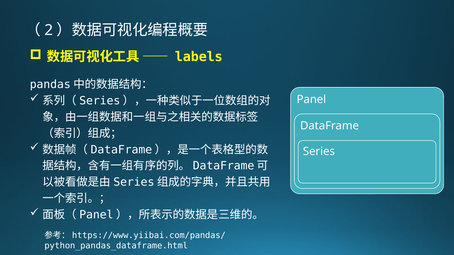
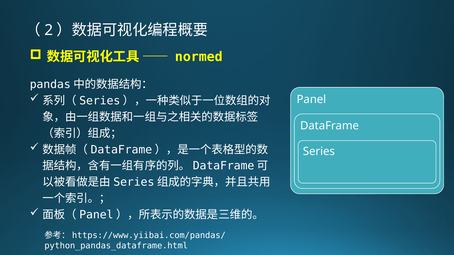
labels: labels -> normed (199, 57)
